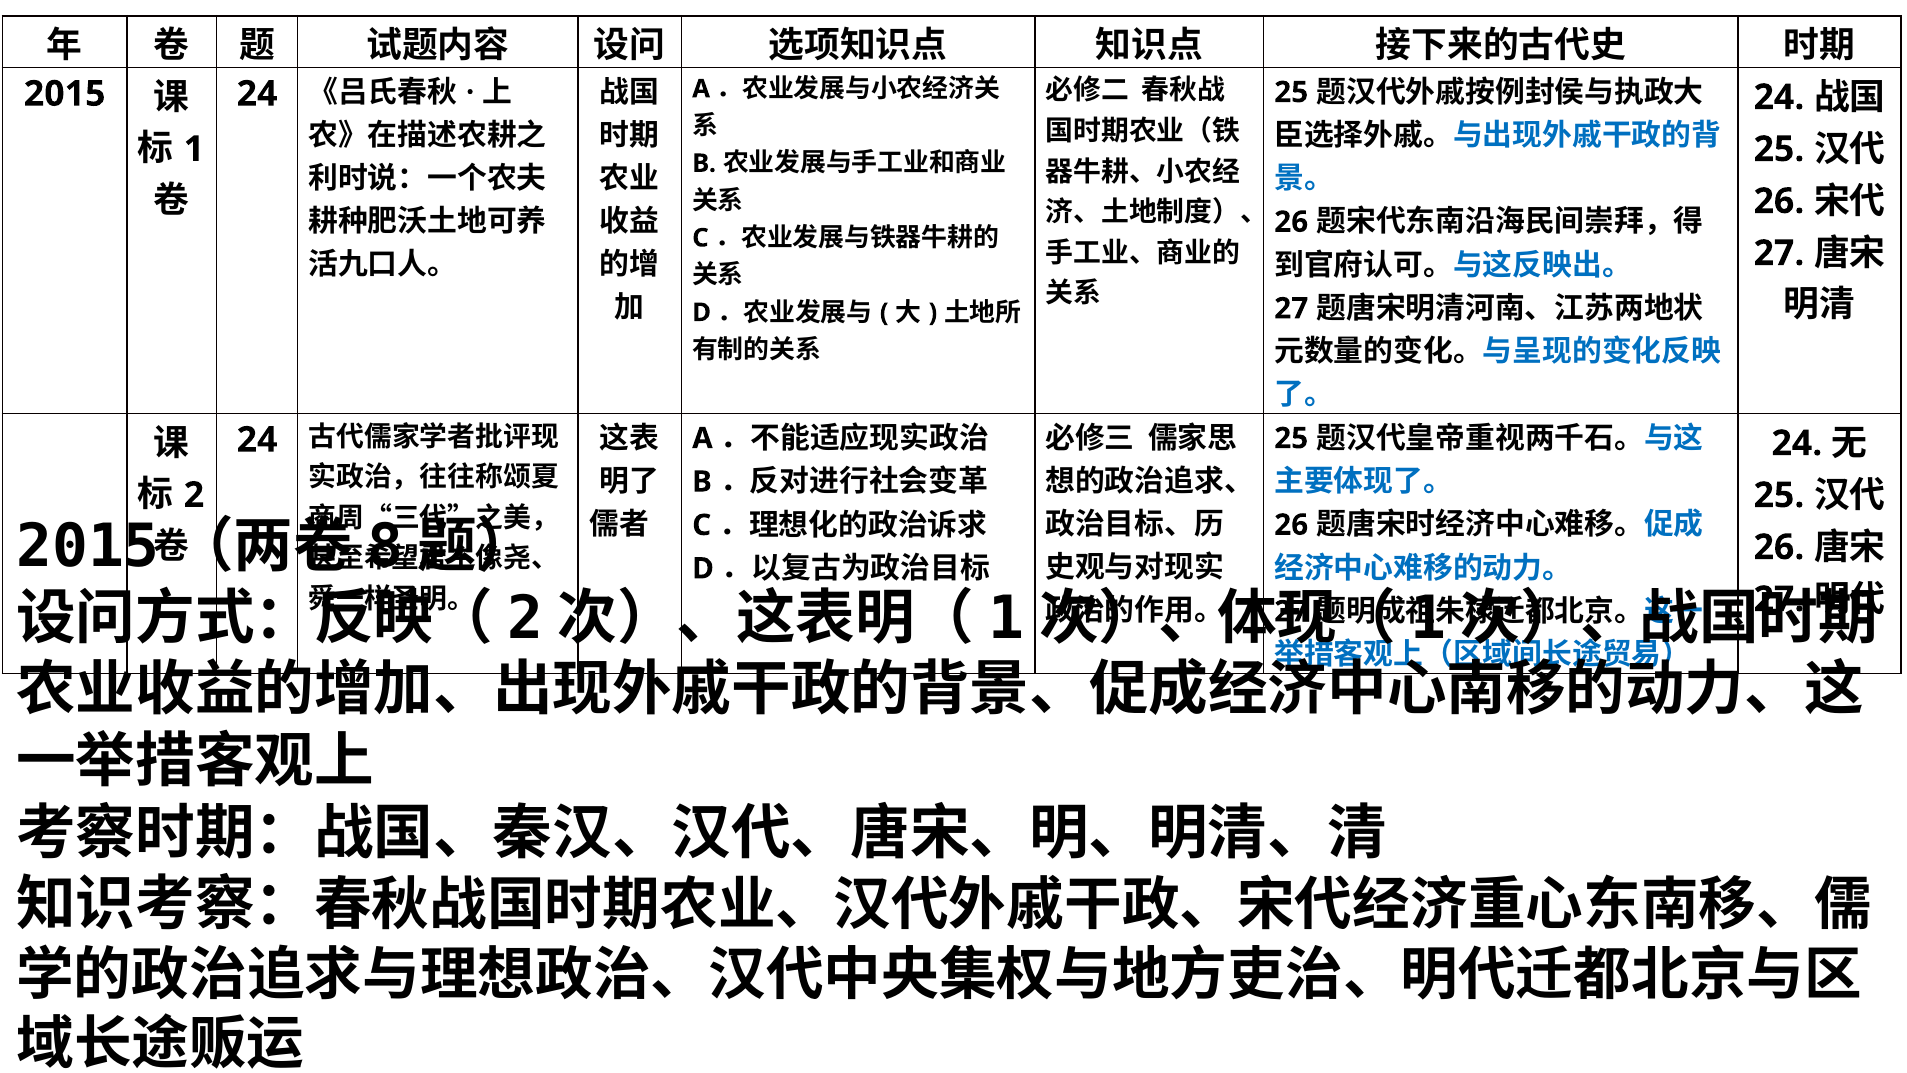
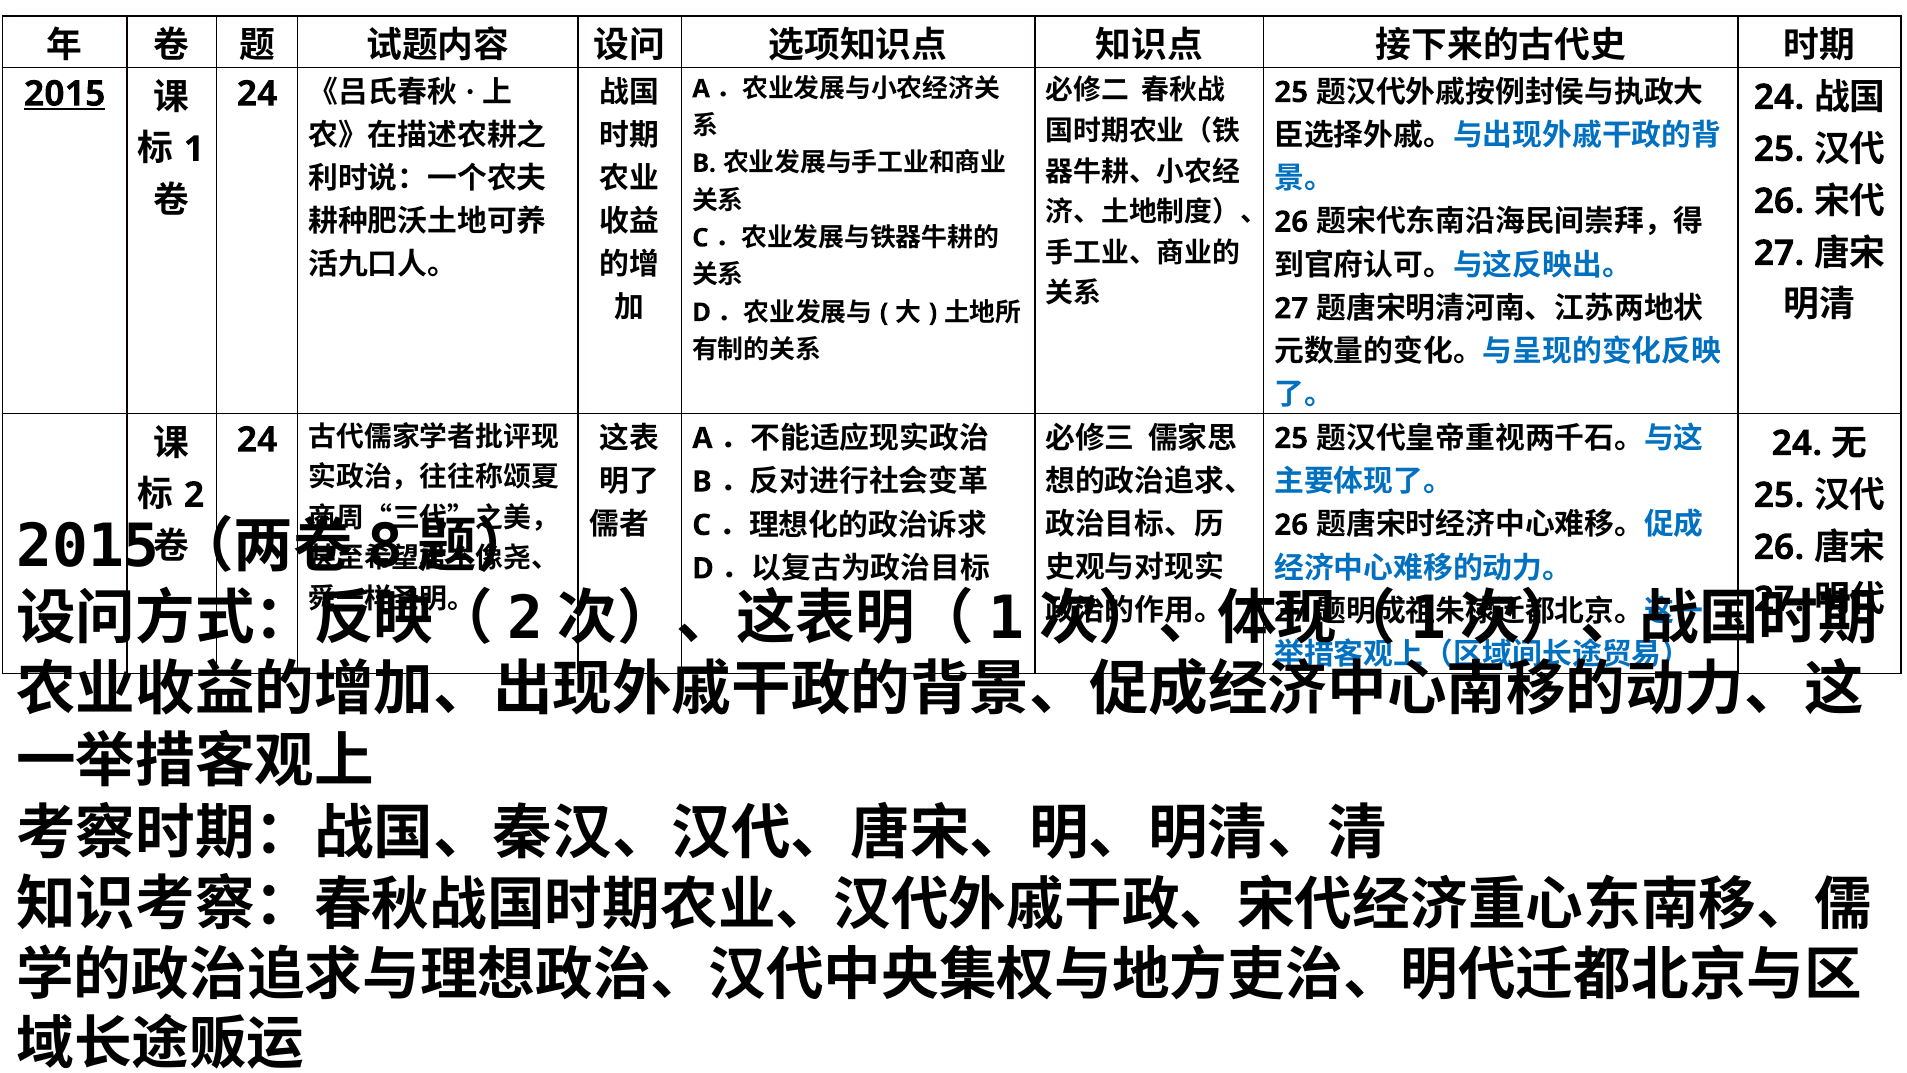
2015 underline: none -> present (65, 94)
